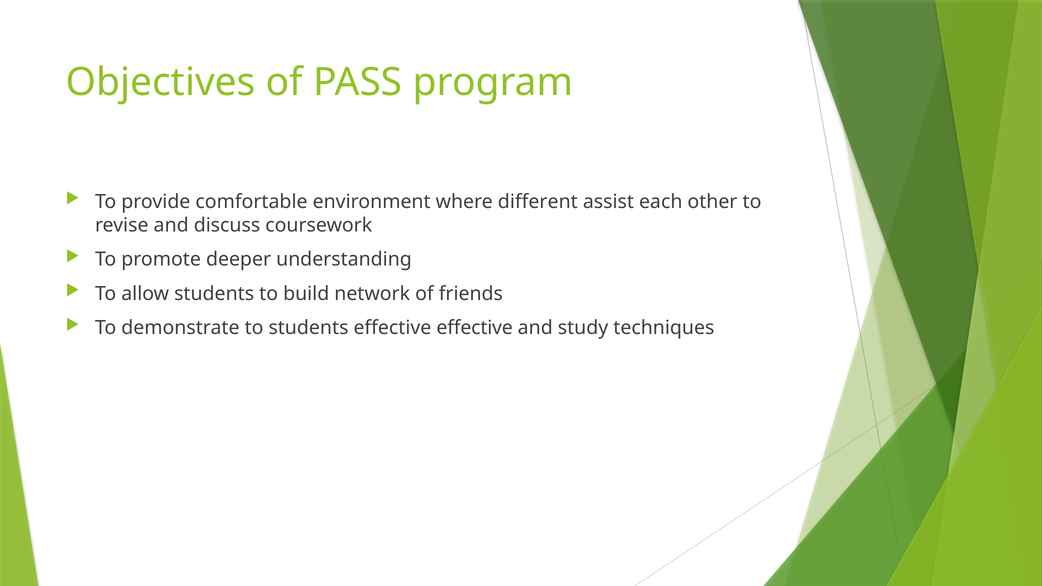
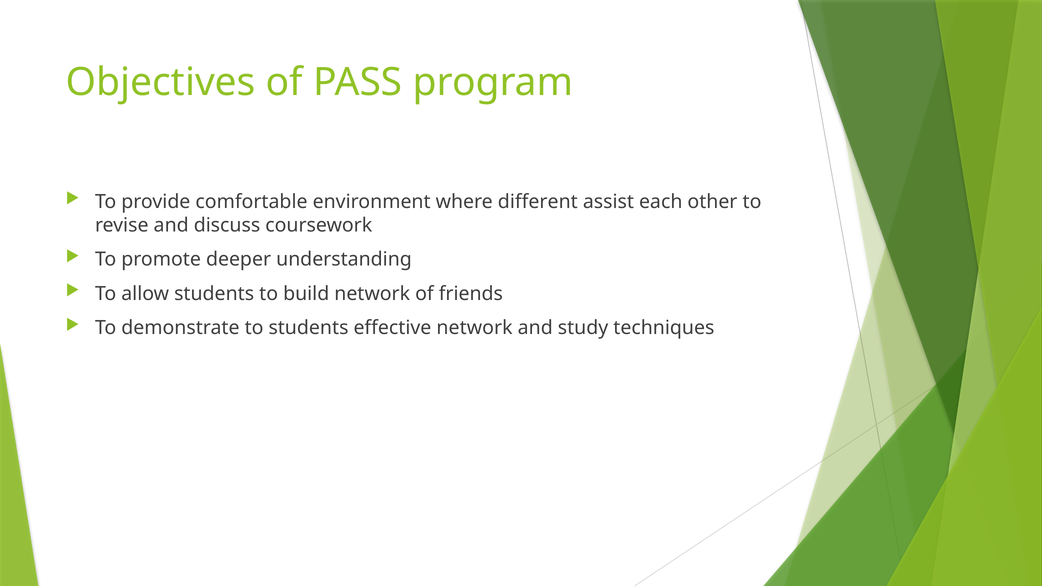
effective effective: effective -> network (475, 328)
